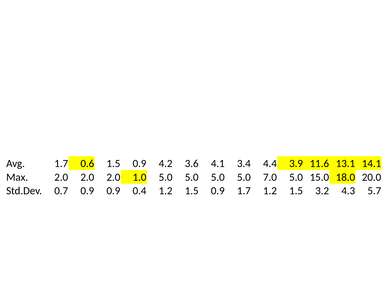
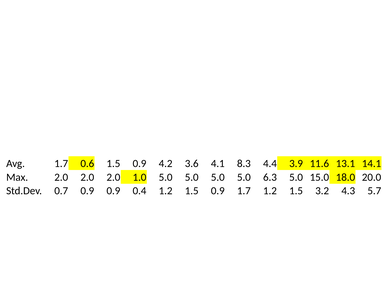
3.4: 3.4 -> 8.3 (244, 164)
7.0: 7.0 -> 6.3 (270, 177)
